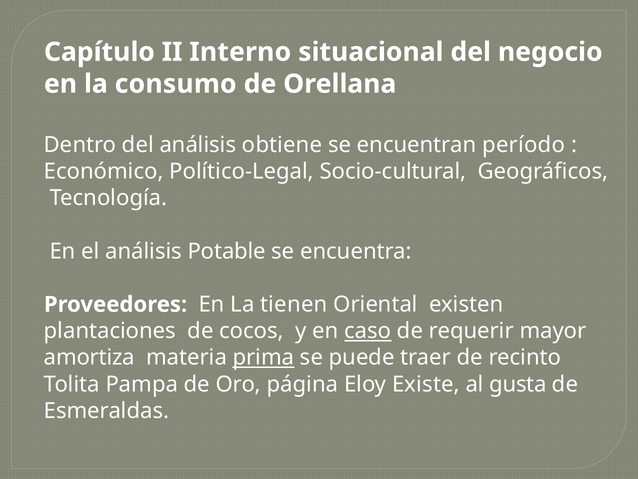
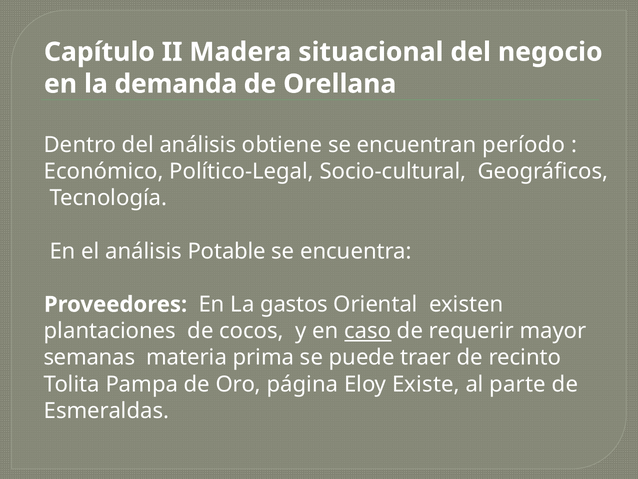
Interno: Interno -> Madera (240, 52)
consumo: consumo -> demanda (176, 84)
tienen: tienen -> gastos (294, 304)
amortiza: amortiza -> semanas (89, 357)
prima underline: present -> none (264, 357)
gusta: gusta -> parte (518, 384)
